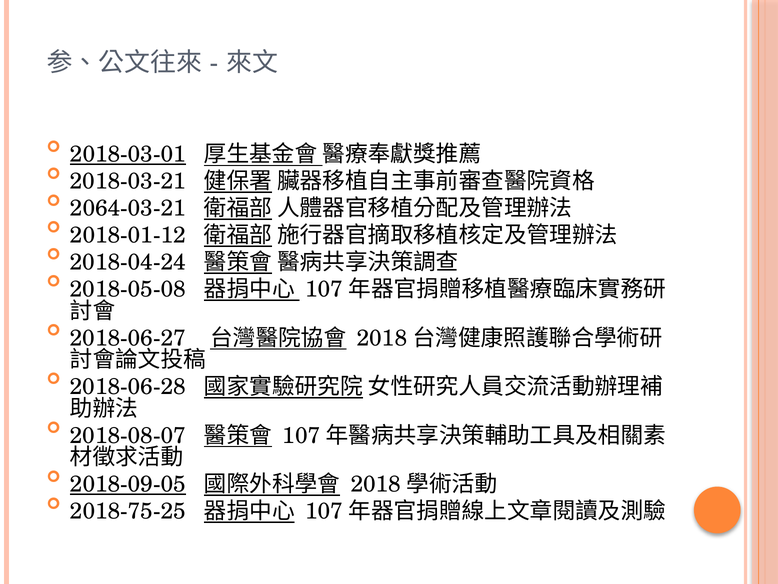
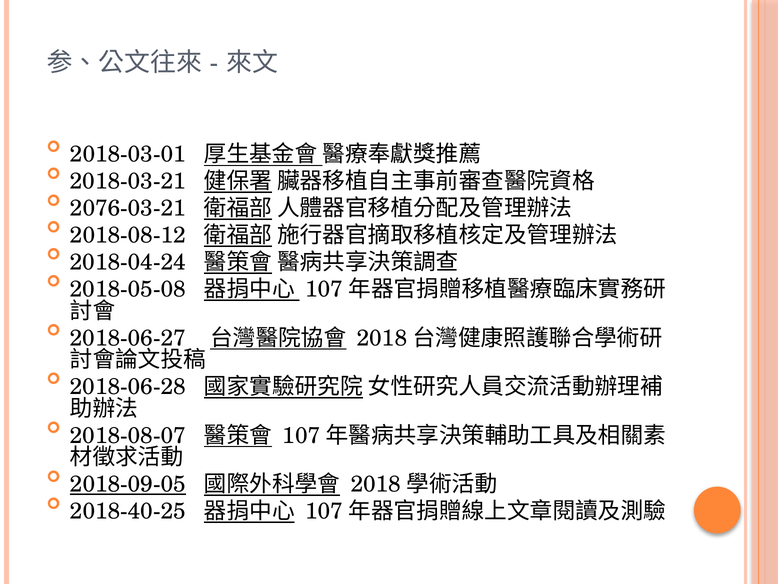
2018-03-01 underline: present -> none (128, 154)
2064-03-21: 2064-03-21 -> 2076-03-21 (128, 208)
2018-01-12: 2018-01-12 -> 2018-08-12 (128, 235)
2018-75-25: 2018-75-25 -> 2018-40-25 (128, 511)
